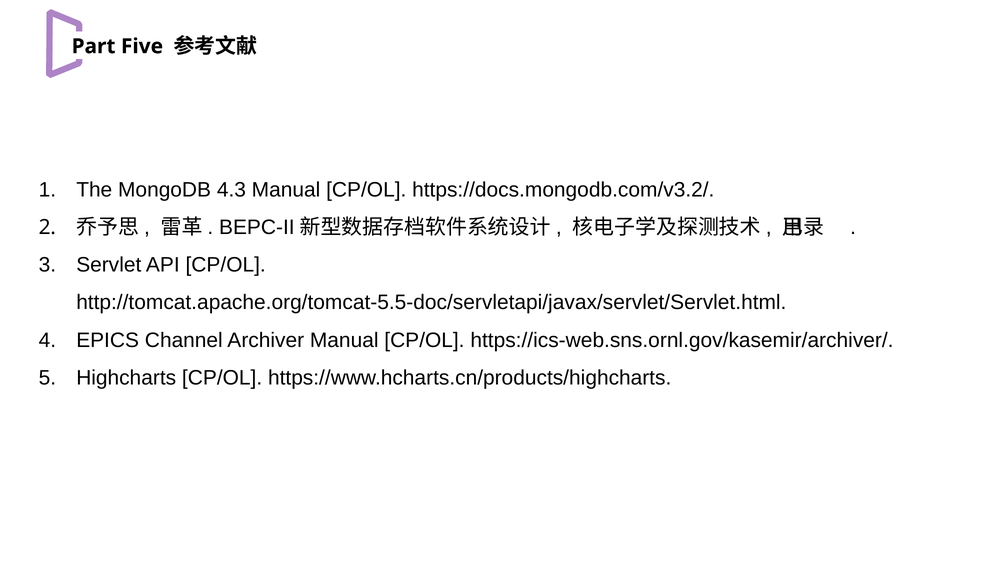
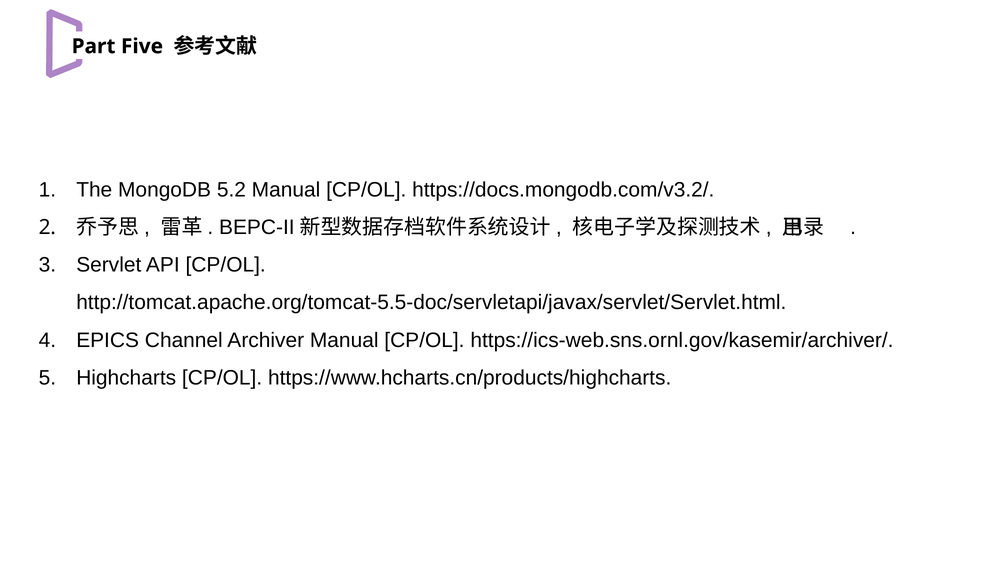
4.3: 4.3 -> 5.2 (231, 190)
